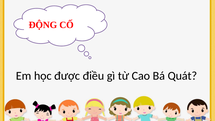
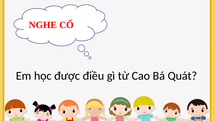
ĐỘNG: ĐỘNG -> NGHE (43, 25)
